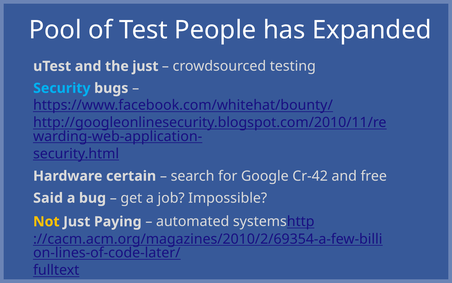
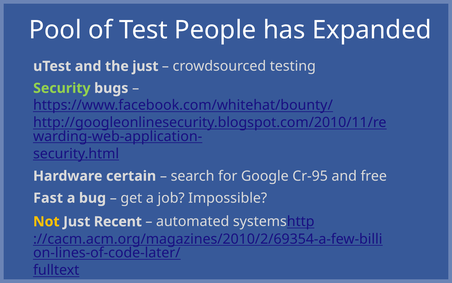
Security colour: light blue -> light green (62, 88)
Cr-42: Cr-42 -> Cr-95 (310, 176)
Said: Said -> Fast (48, 198)
Paying: Paying -> Recent (118, 221)
